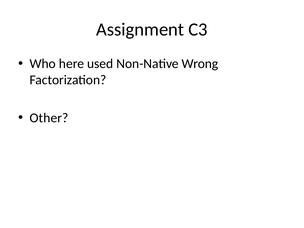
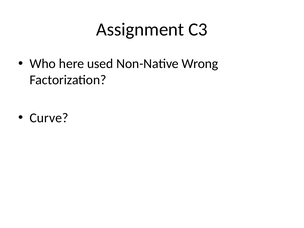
Other: Other -> Curve (49, 118)
